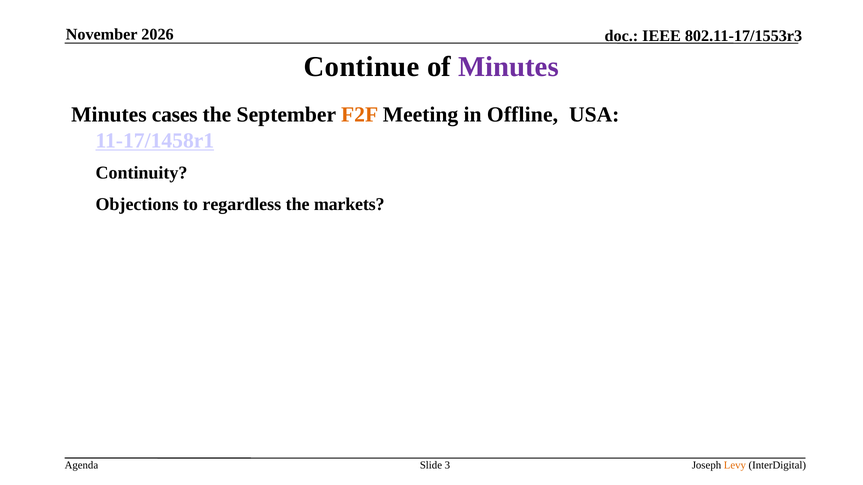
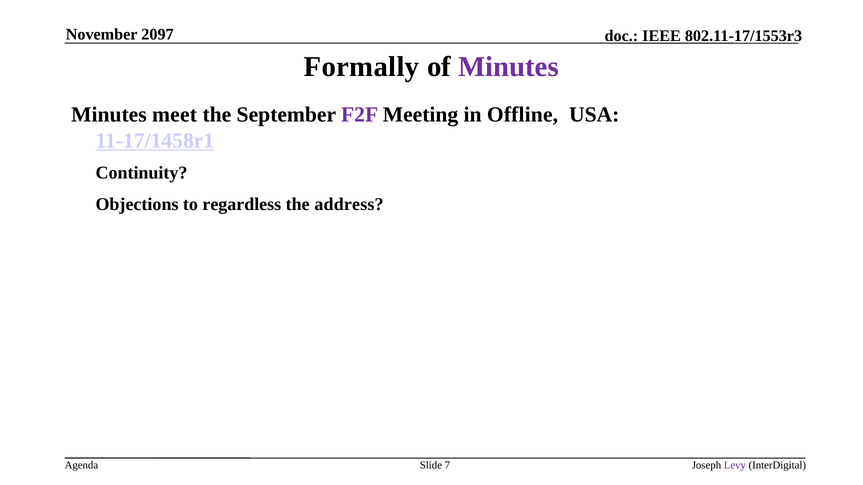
2026: 2026 -> 2097 (158, 34)
Continue: Continue -> Formally (362, 67)
cases: cases -> meet (175, 115)
F2F colour: orange -> purple (360, 115)
markets: markets -> address (349, 204)
3: 3 -> 7 (447, 466)
Levy colour: orange -> purple (735, 466)
